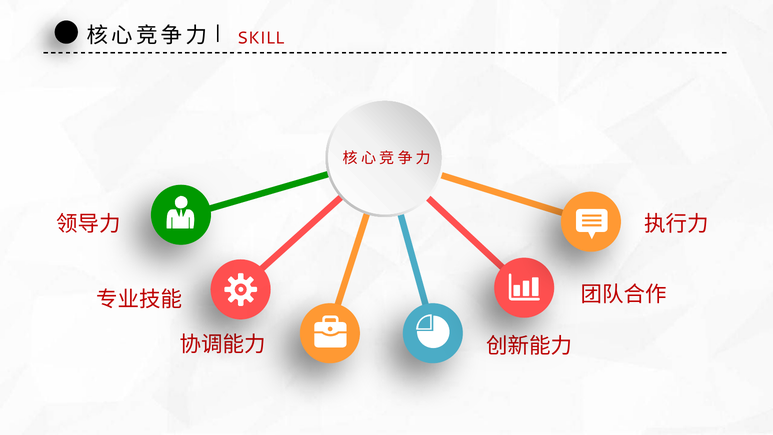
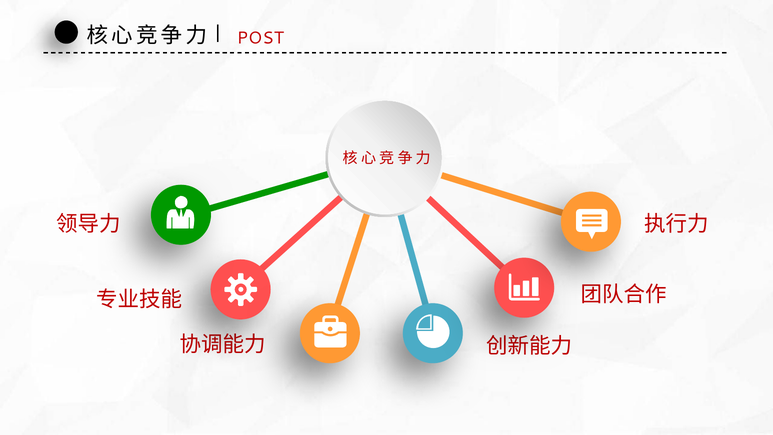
SKILL: SKILL -> POST (260, 38)
